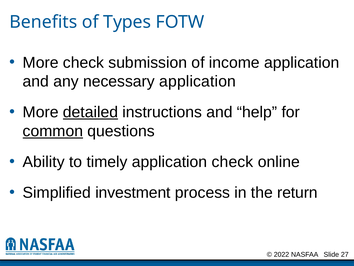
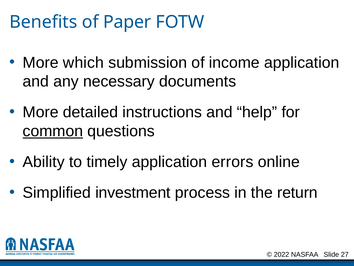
Types: Types -> Paper (127, 22)
More check: check -> which (83, 62)
necessary application: application -> documents (198, 81)
detailed underline: present -> none (90, 112)
application check: check -> errors (232, 162)
